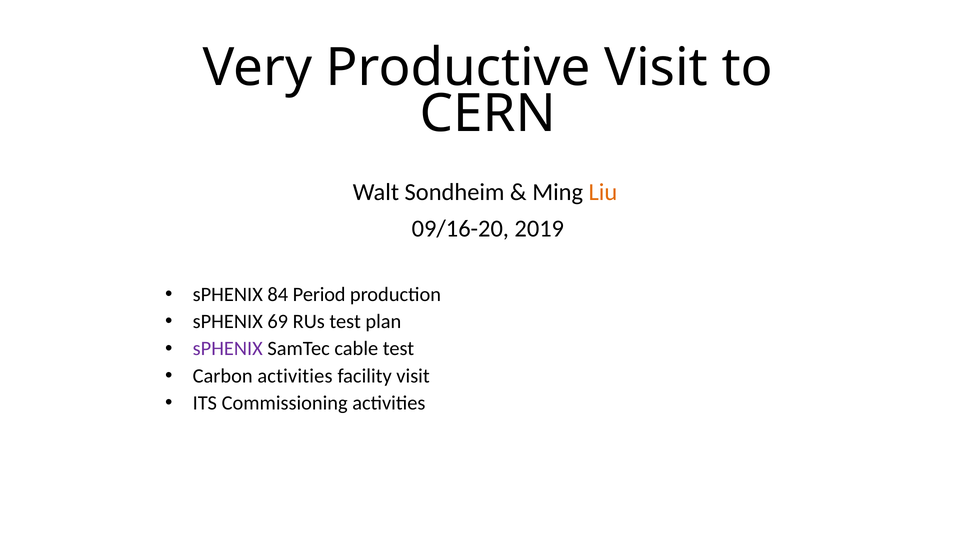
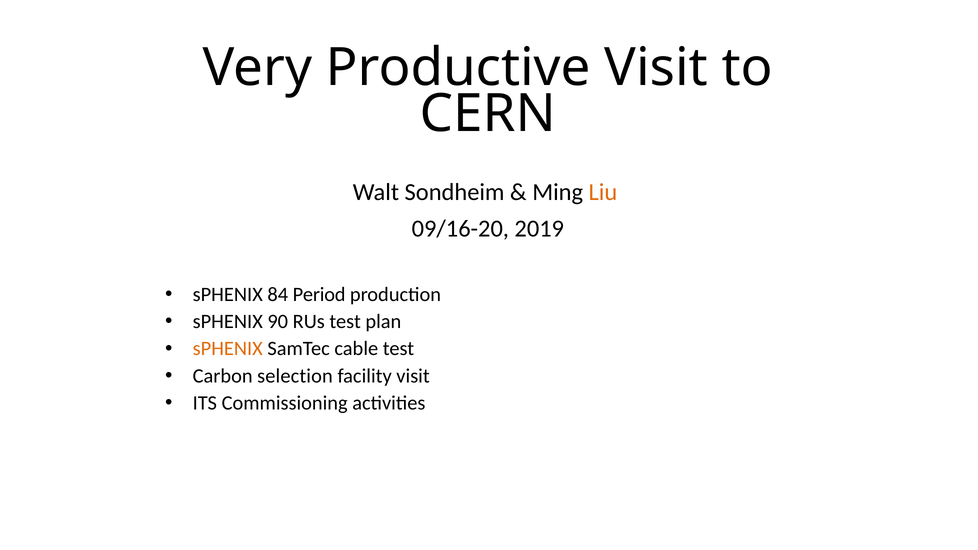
69: 69 -> 90 (278, 322)
sPHENIX colour: purple -> orange (228, 349)
Carbon activities: activities -> selection (295, 376)
